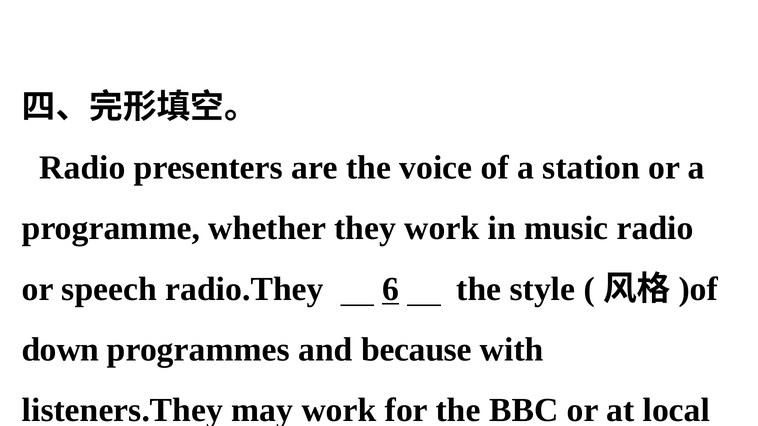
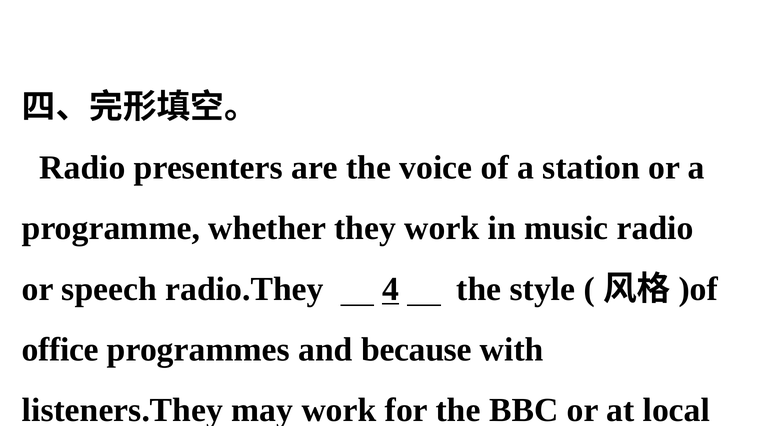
6: 6 -> 4 (391, 289)
down: down -> office (60, 350)
